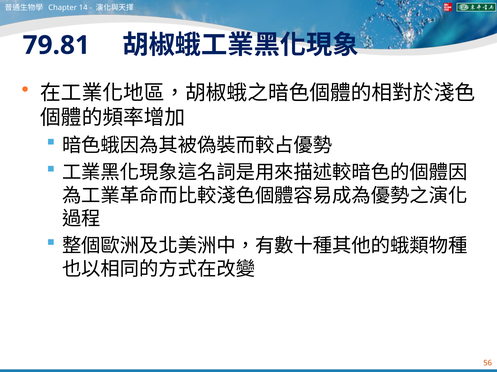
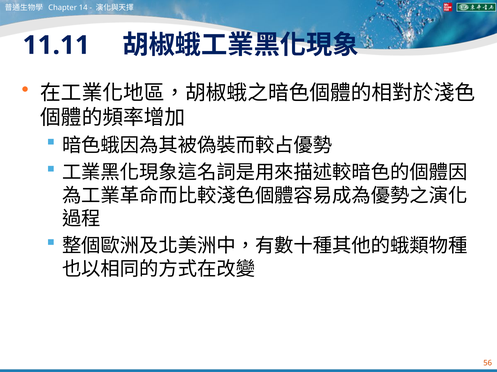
79.81: 79.81 -> 11.11 (56, 45)
